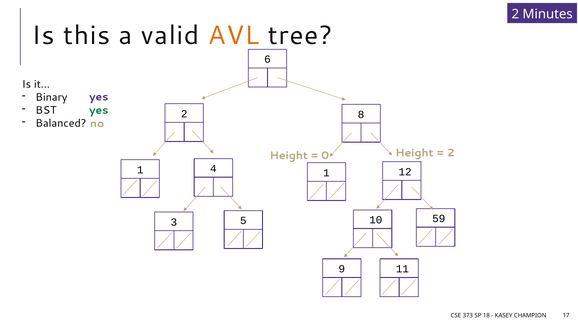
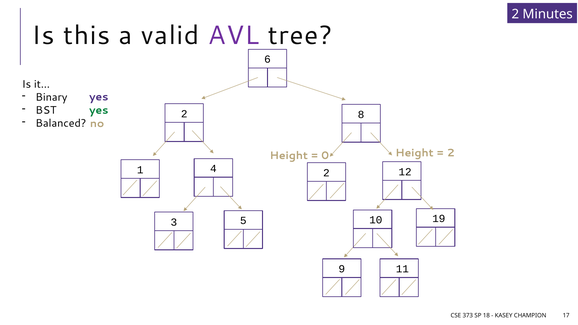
AVL colour: orange -> purple (233, 35)
1 1: 1 -> 2 (326, 173)
59: 59 -> 19 (439, 219)
